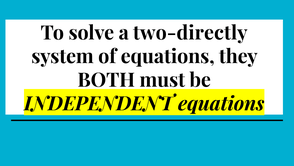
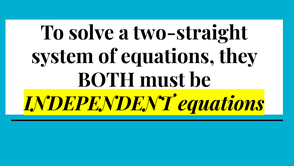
two-directly: two-directly -> two-straight (190, 33)
